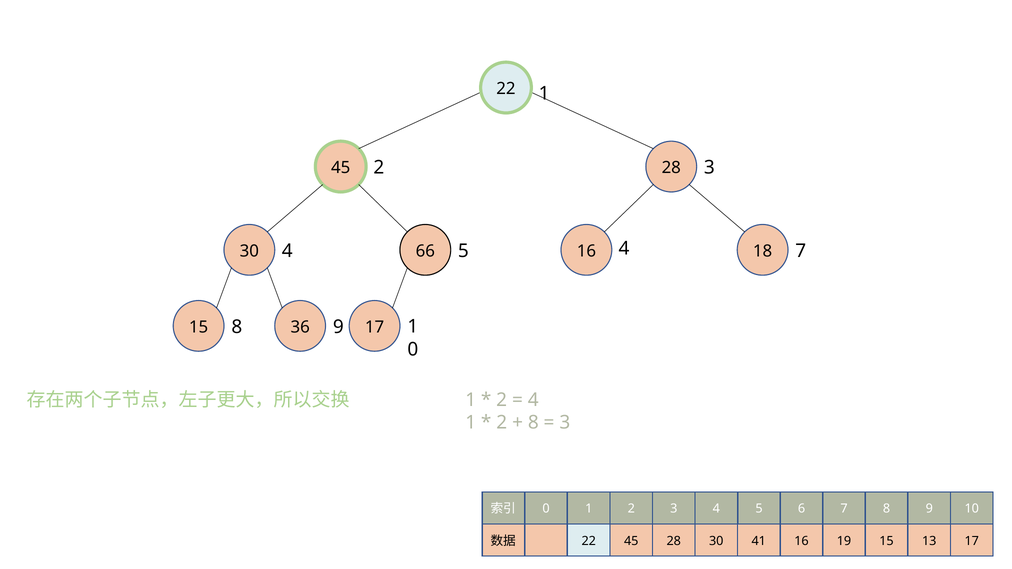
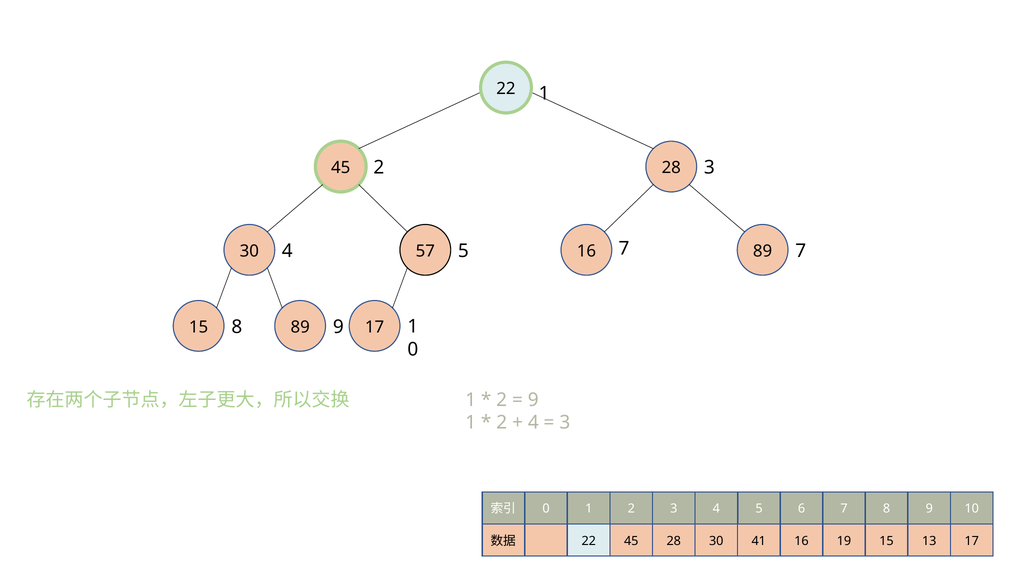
5 4: 4 -> 7 (624, 248)
66: 66 -> 57 (425, 251)
16 18: 18 -> 89 (763, 251)
15 36: 36 -> 89 (300, 327)
4: 4 -> 9 (533, 400)
8: 8 -> 4 (533, 423)
